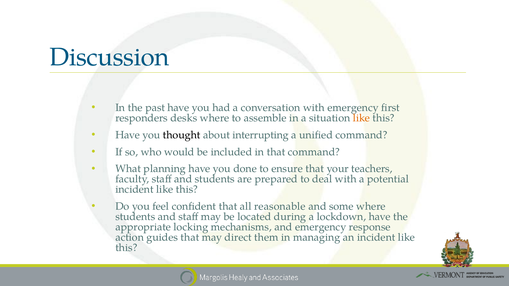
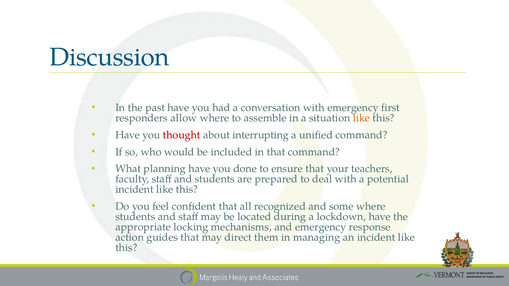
desks: desks -> allow (184, 118)
thought colour: black -> red (182, 135)
reasonable: reasonable -> recognized (280, 207)
